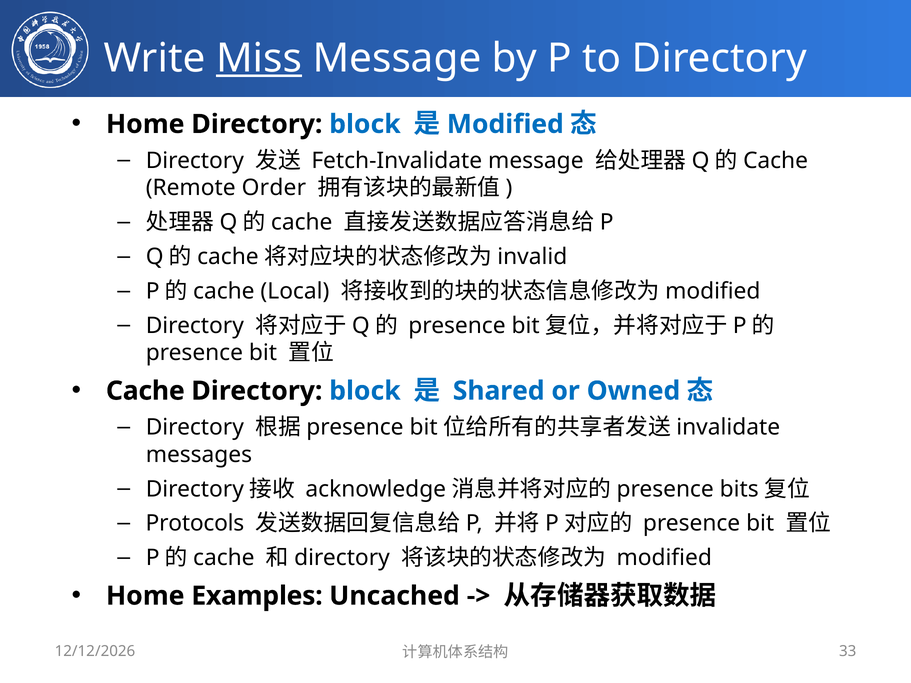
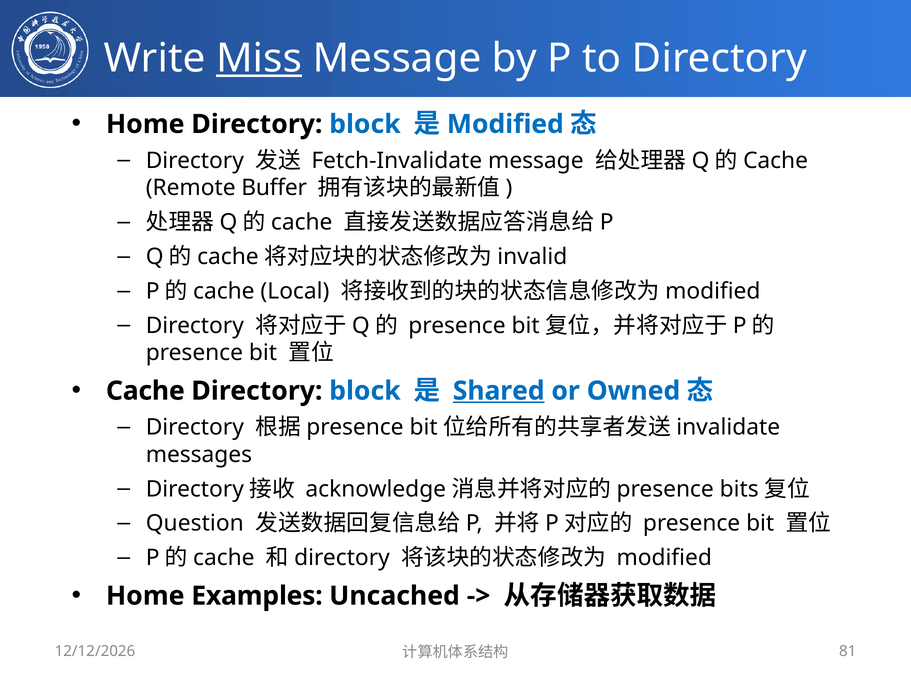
Order: Order -> Buffer (274, 188)
Shared underline: none -> present (499, 391)
Protocols: Protocols -> Question (195, 524)
33: 33 -> 81 (848, 651)
